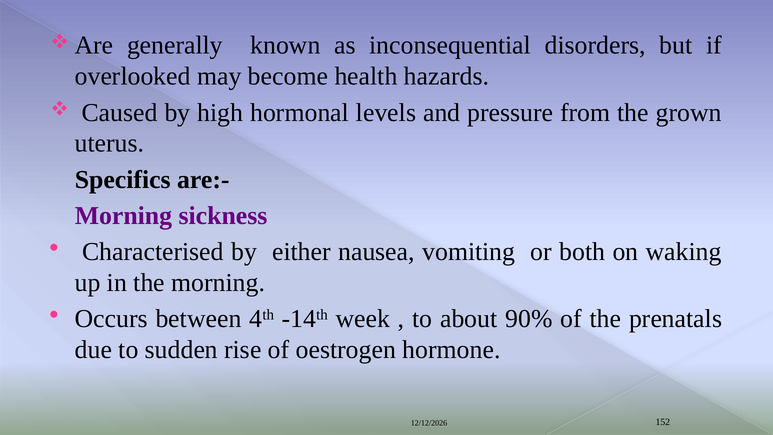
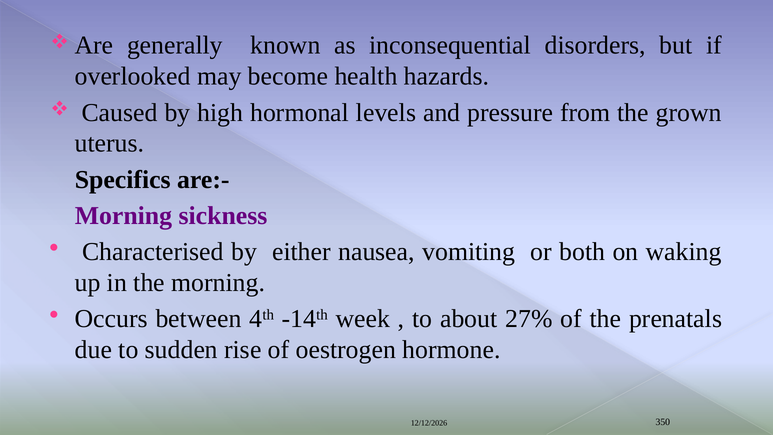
90%: 90% -> 27% (529, 319)
152: 152 -> 350 (663, 422)
